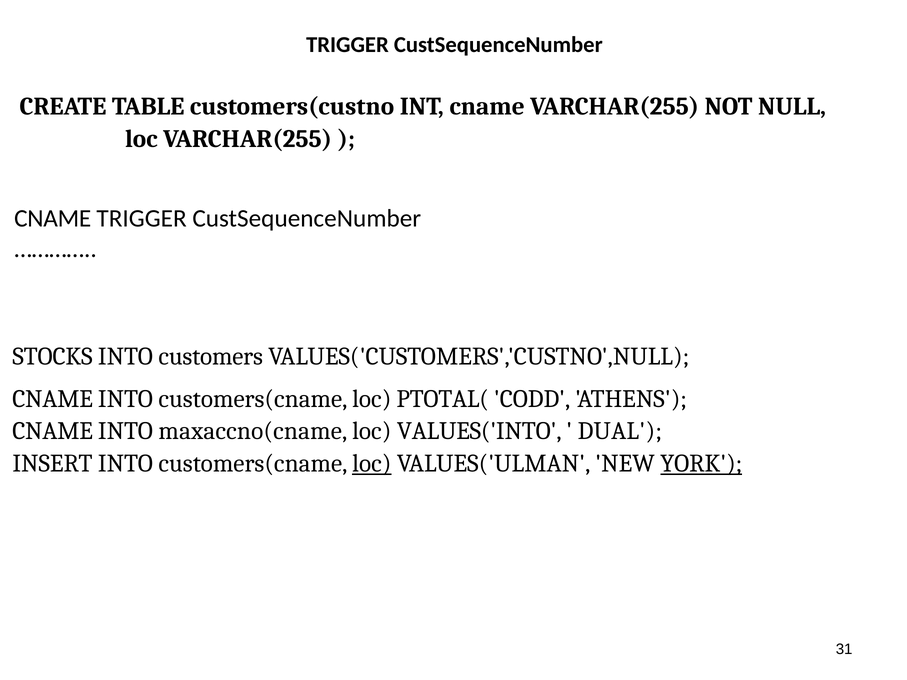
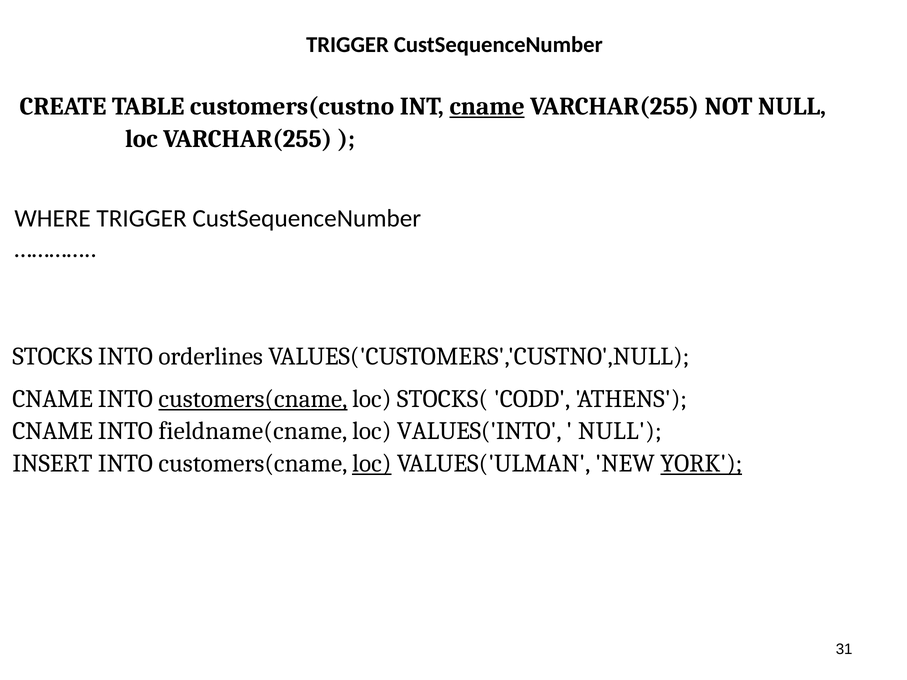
cname underline: none -> present (487, 106)
CNAME: CNAME -> WHERE (53, 219)
customers: customers -> orderlines (211, 356)
customers(cname underline: none -> present (253, 399)
PTOTAL(: PTOTAL( -> STOCKS( (443, 399)
maxaccno(cname: maxaccno(cname -> fieldname(cname (253, 431)
DUAL: DUAL -> NULL (620, 431)
